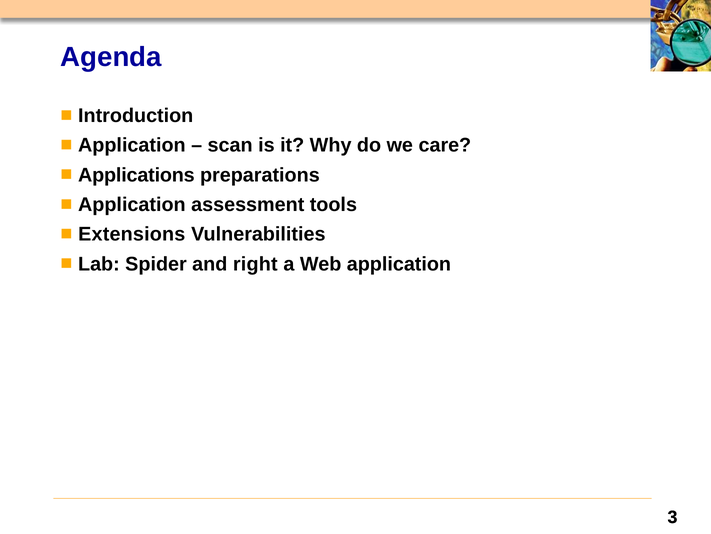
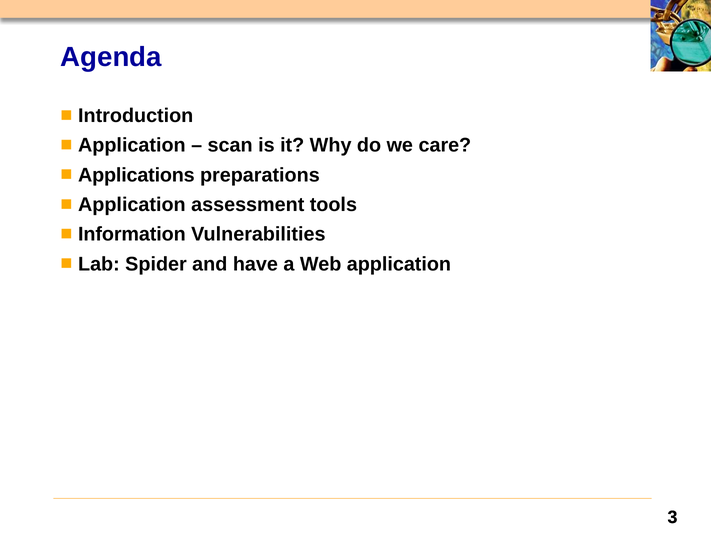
Extensions: Extensions -> Information (132, 234)
right: right -> have (255, 264)
